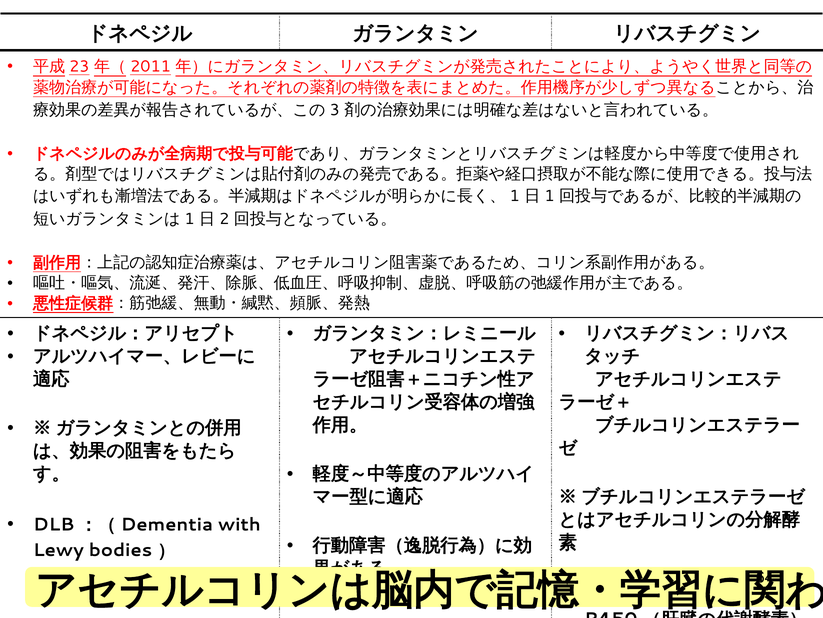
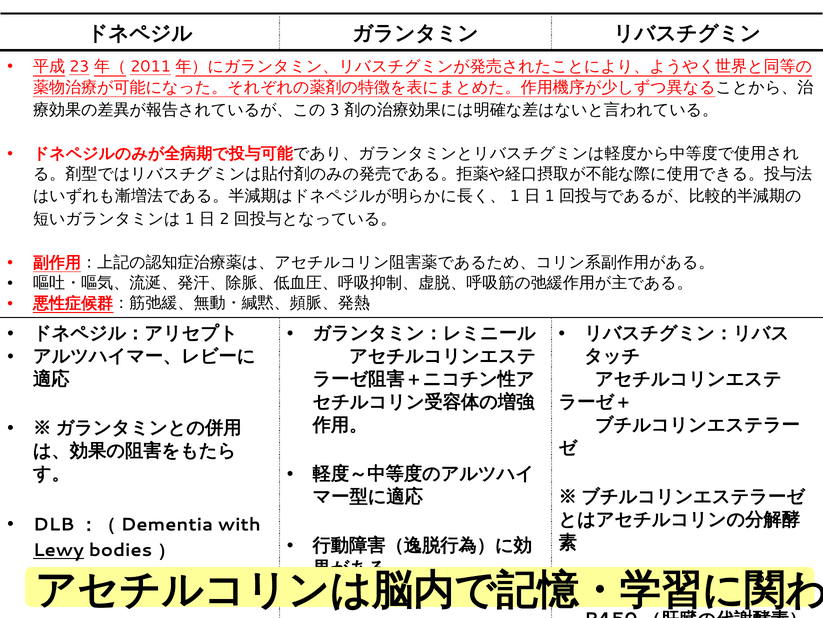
Lewy underline: none -> present (58, 550)
